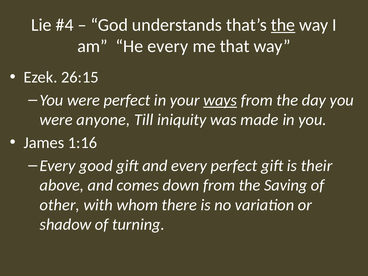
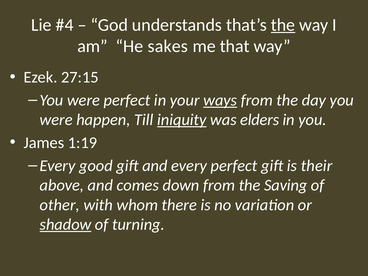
He every: every -> sakes (168, 46)
26:15: 26:15 -> 27:15 (80, 77)
anyone: anyone -> happen (103, 120)
iniquity underline: none -> present (182, 120)
made: made -> elders (260, 120)
1:16: 1:16 -> 1:19 (83, 143)
shadow underline: none -> present (66, 225)
